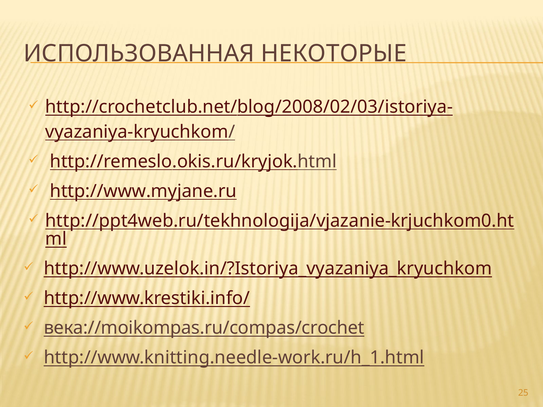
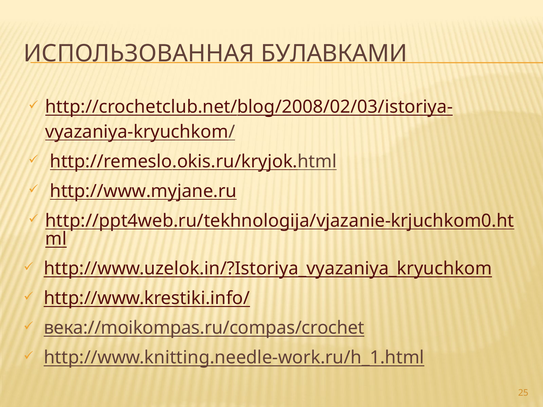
НЕКОТОРЫЕ: НЕКОТОРЫЕ -> БУЛАВКАМИ (334, 54)
